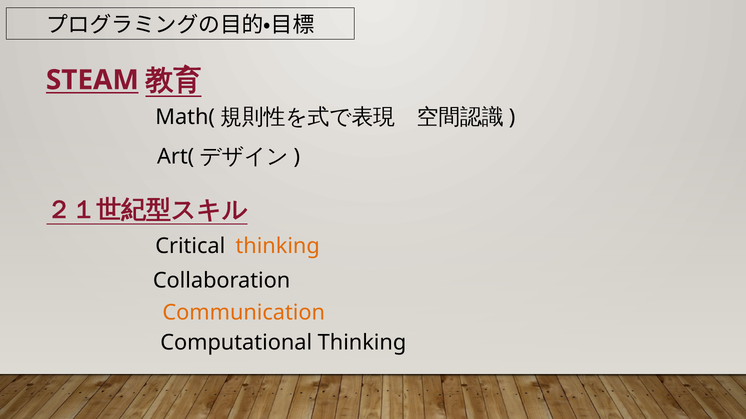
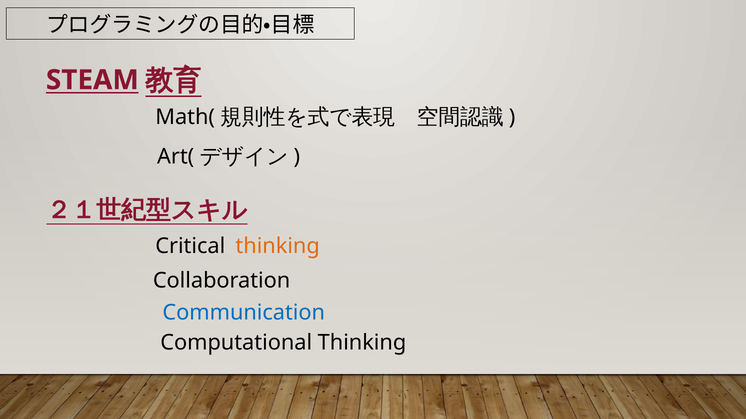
Communication colour: orange -> blue (244, 313)
